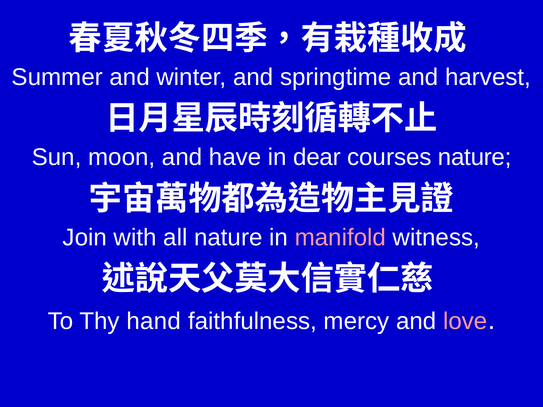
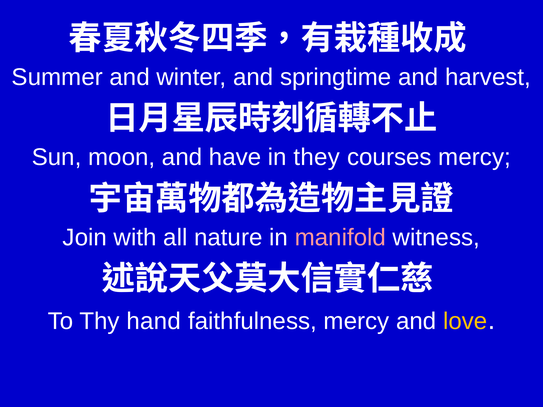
dear: dear -> they (317, 157)
courses nature: nature -> mercy (475, 157)
love colour: pink -> yellow (465, 321)
